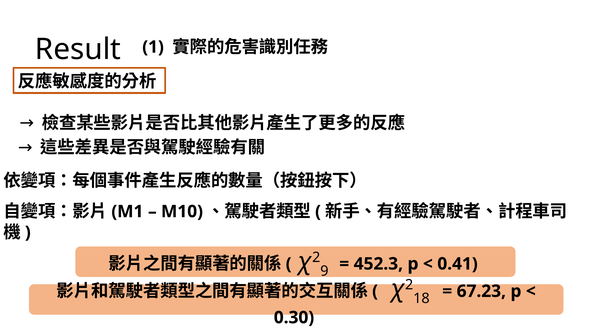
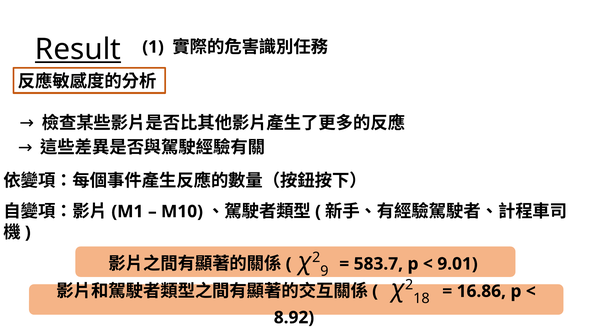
Result underline: none -> present (78, 49)
452.3: 452.3 -> 583.7 (378, 264)
0.41: 0.41 -> 9.01 (458, 264)
67.23: 67.23 -> 16.86 (481, 291)
0.30: 0.30 -> 8.92 (294, 318)
